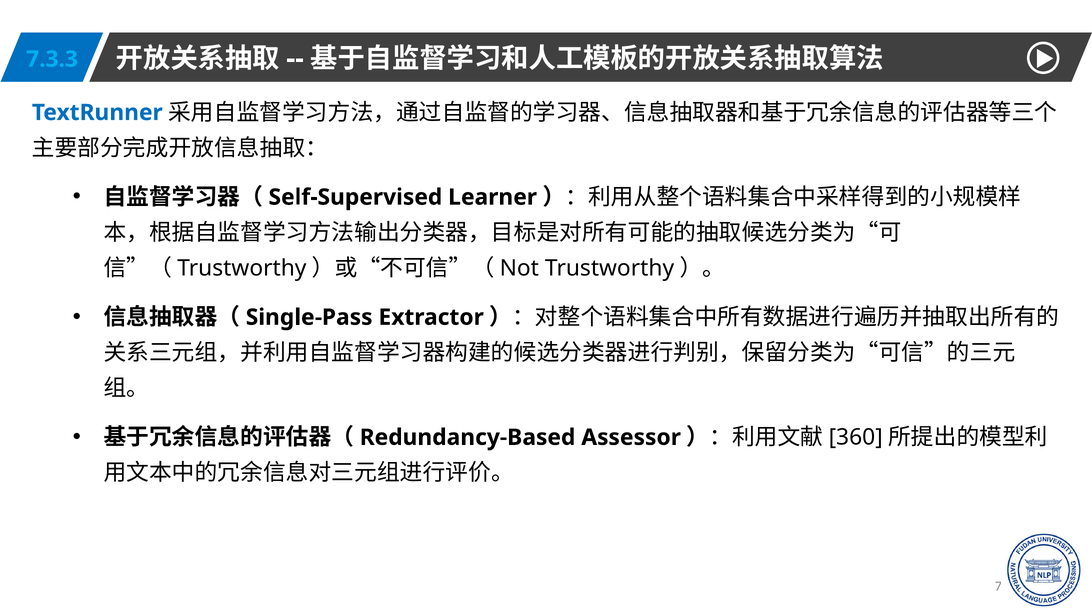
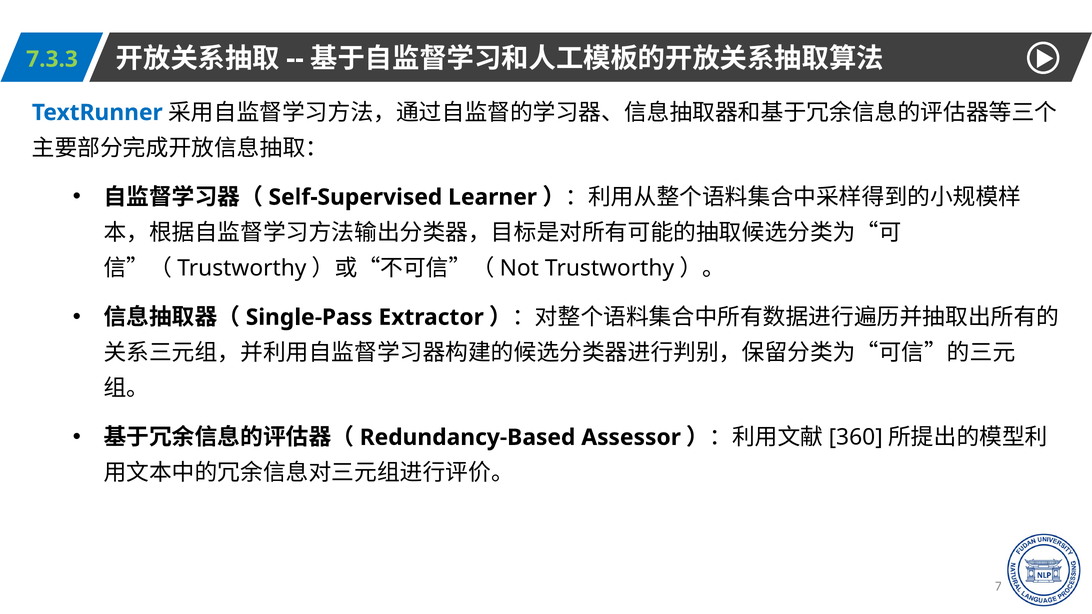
7.3.3 colour: light blue -> light green (52, 59)
